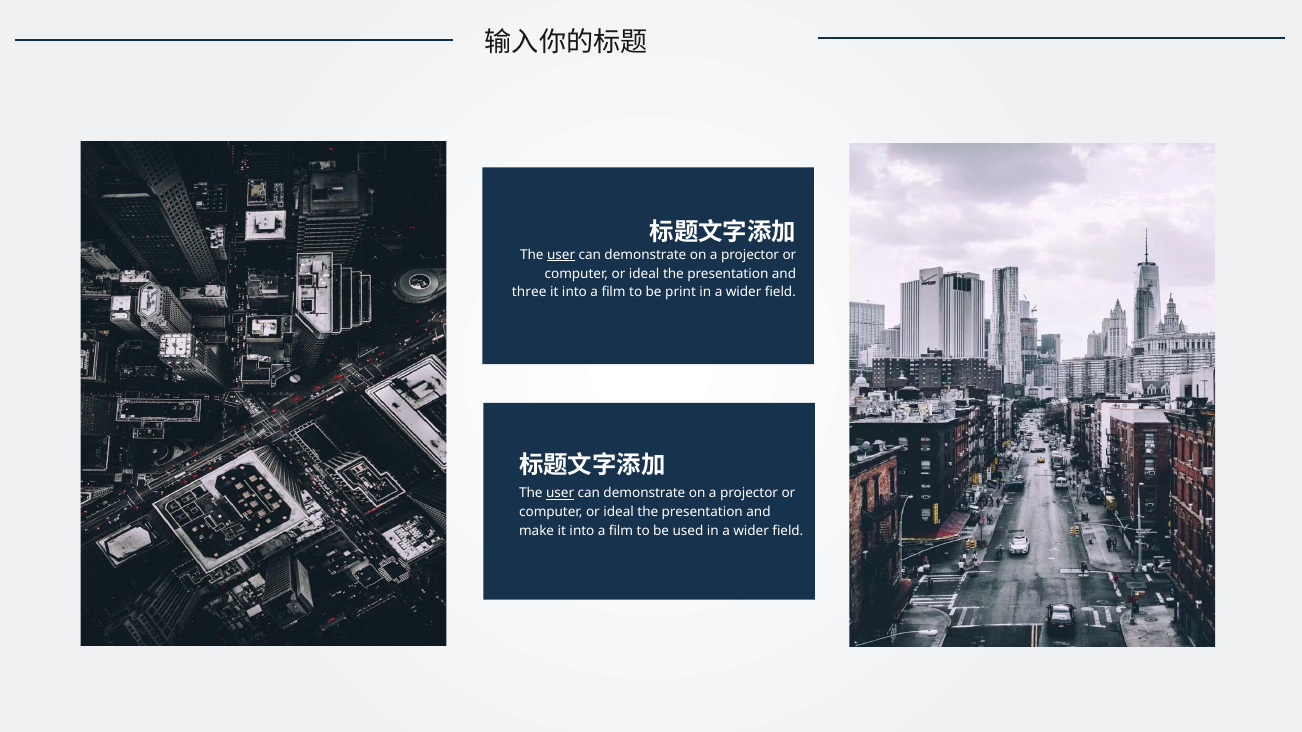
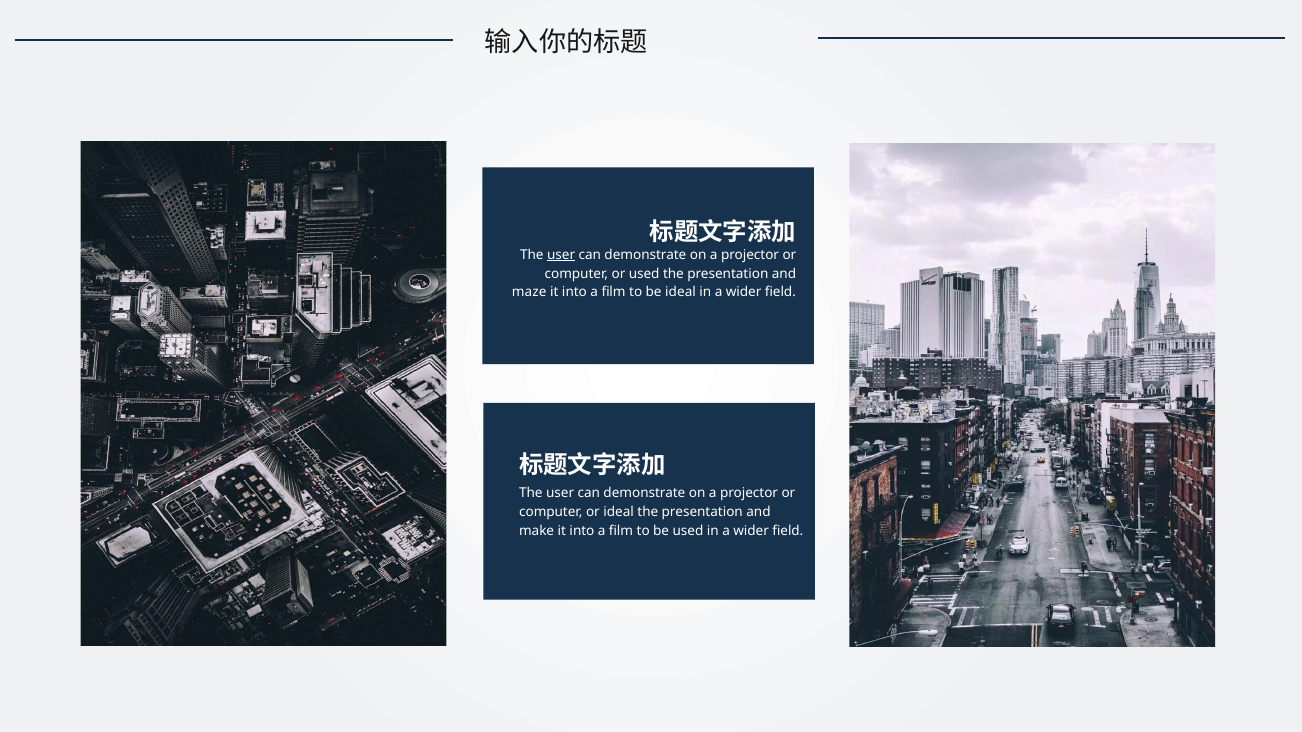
ideal: ideal -> used (644, 274)
three: three -> maze (529, 292)
be print: print -> ideal (681, 292)
user underline: present -> none (560, 494)
